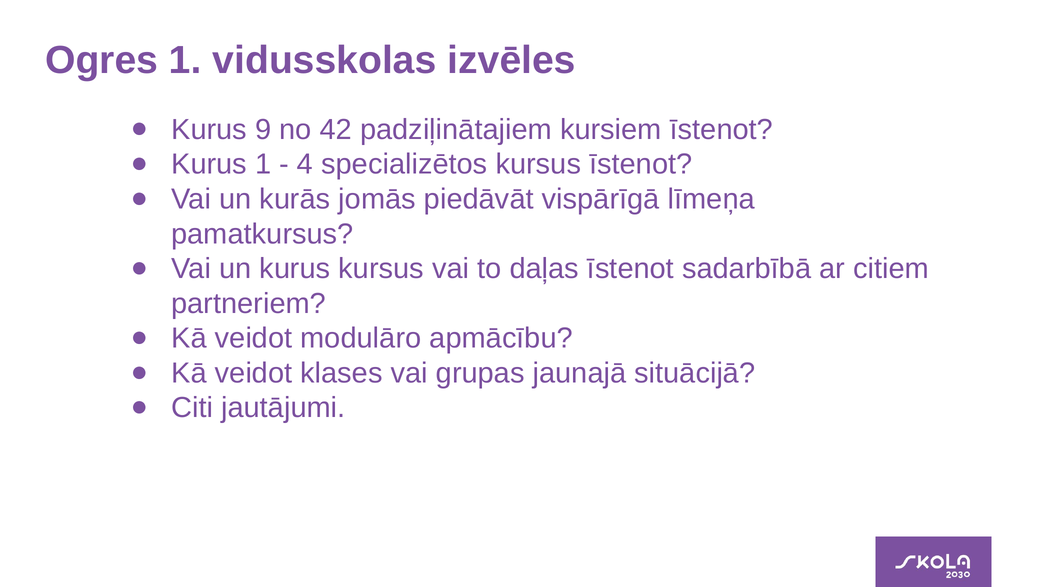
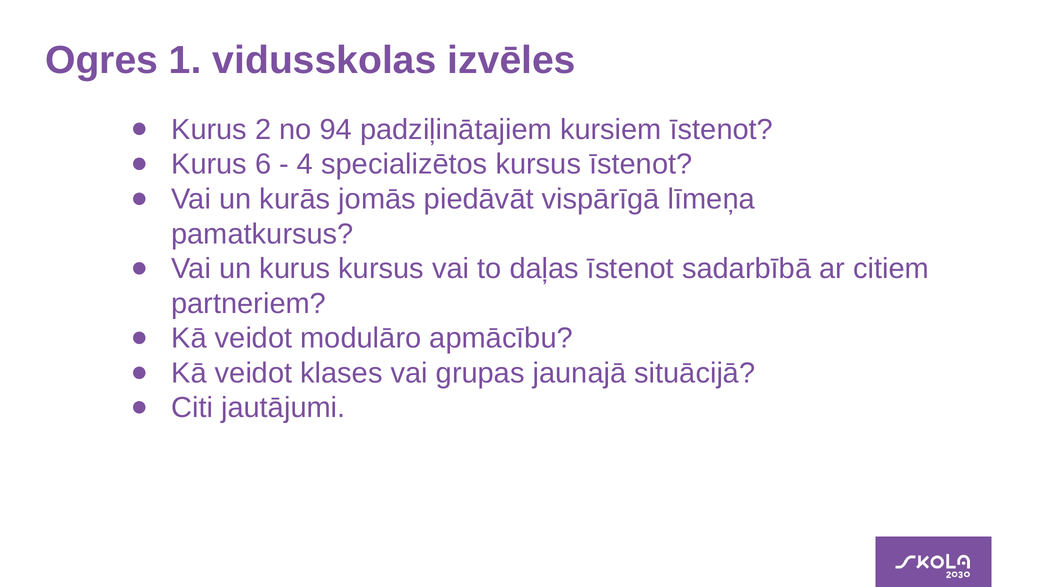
9: 9 -> 2 (263, 130)
42: 42 -> 94 (336, 130)
Kurus 1: 1 -> 6 (263, 164)
